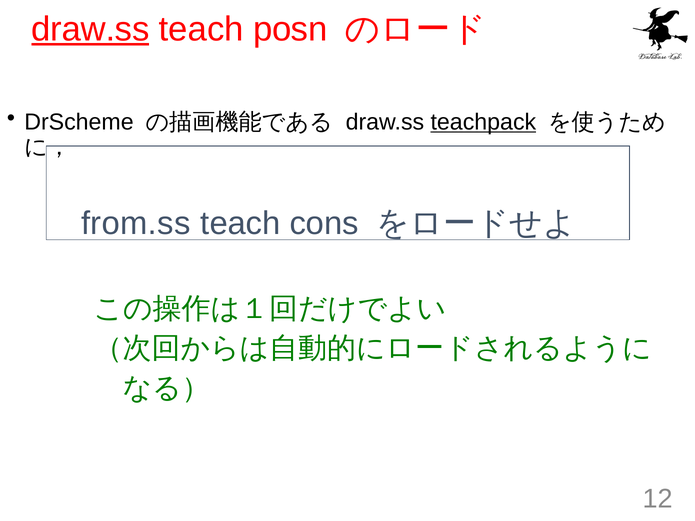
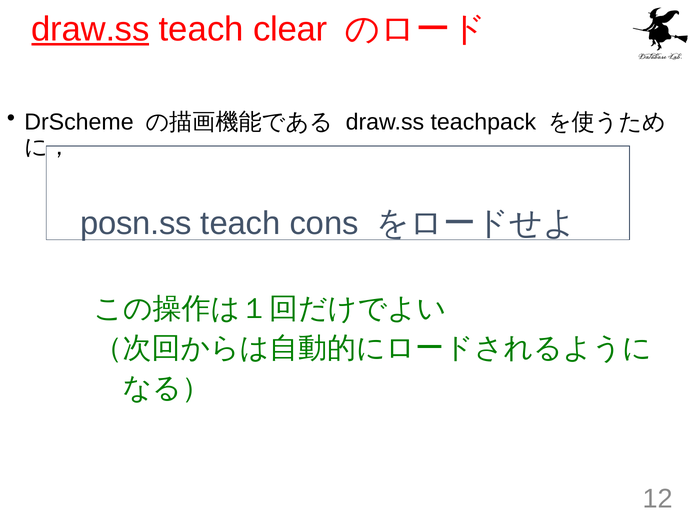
posn: posn -> clear (290, 29)
teachpack underline: present -> none (483, 122)
from.ss: from.ss -> posn.ss (136, 224)
